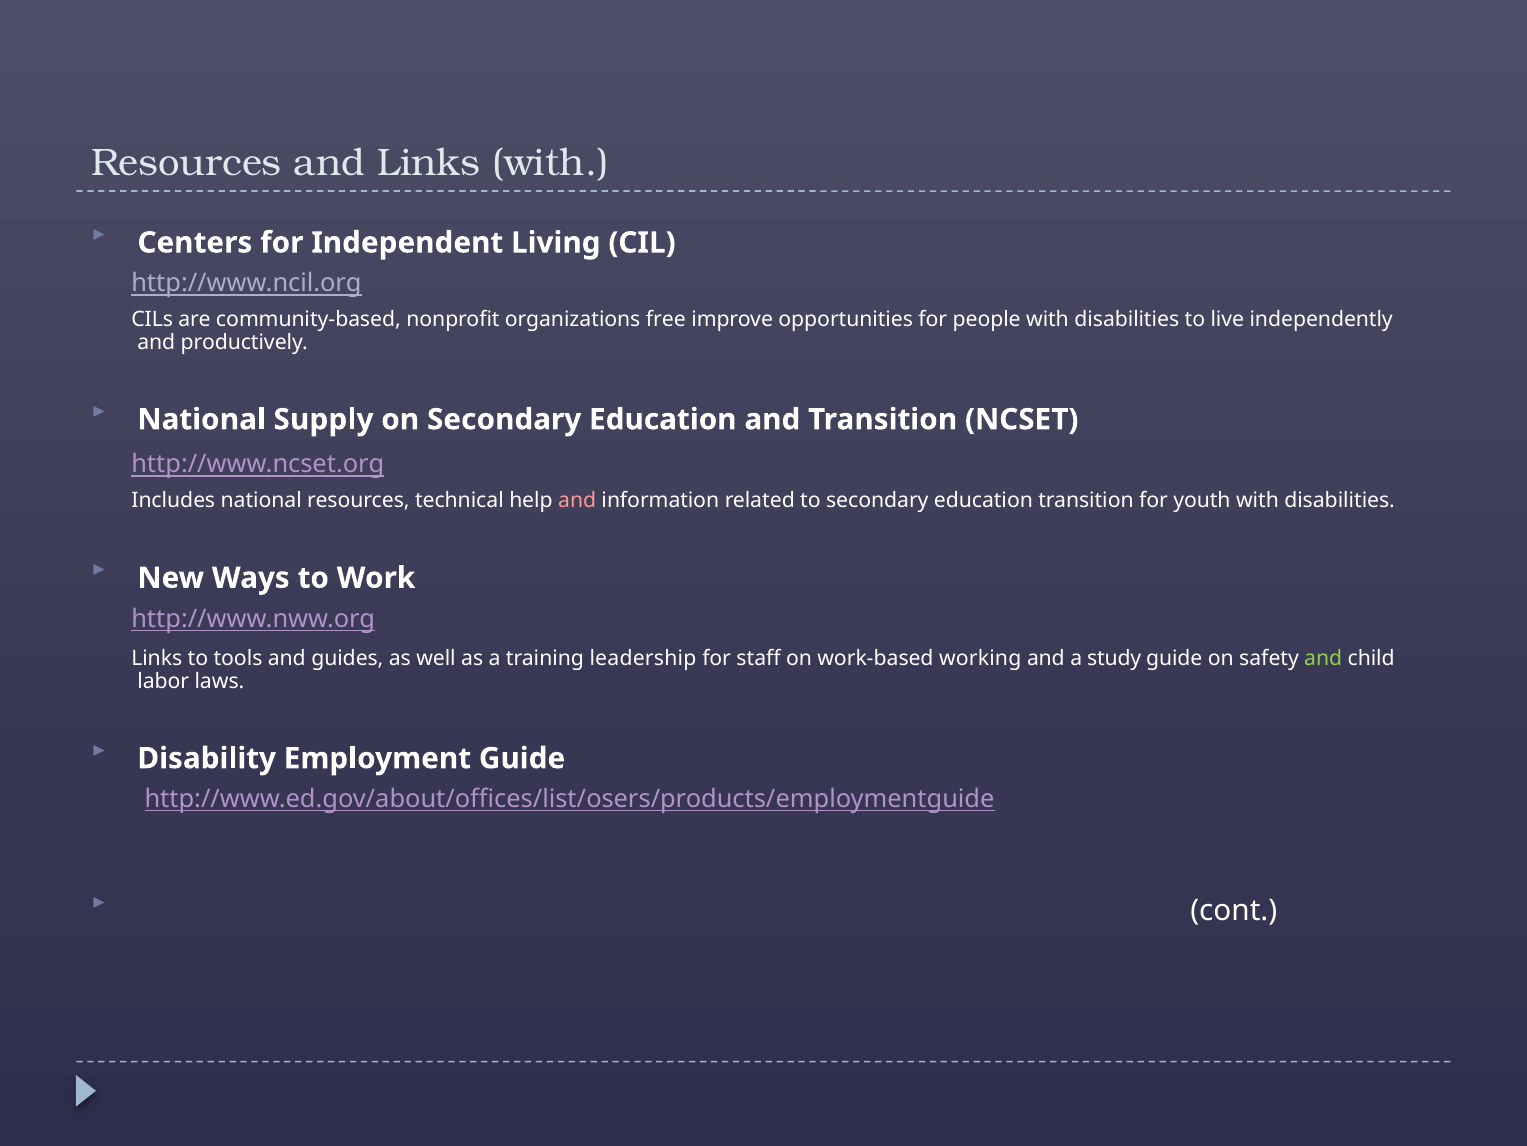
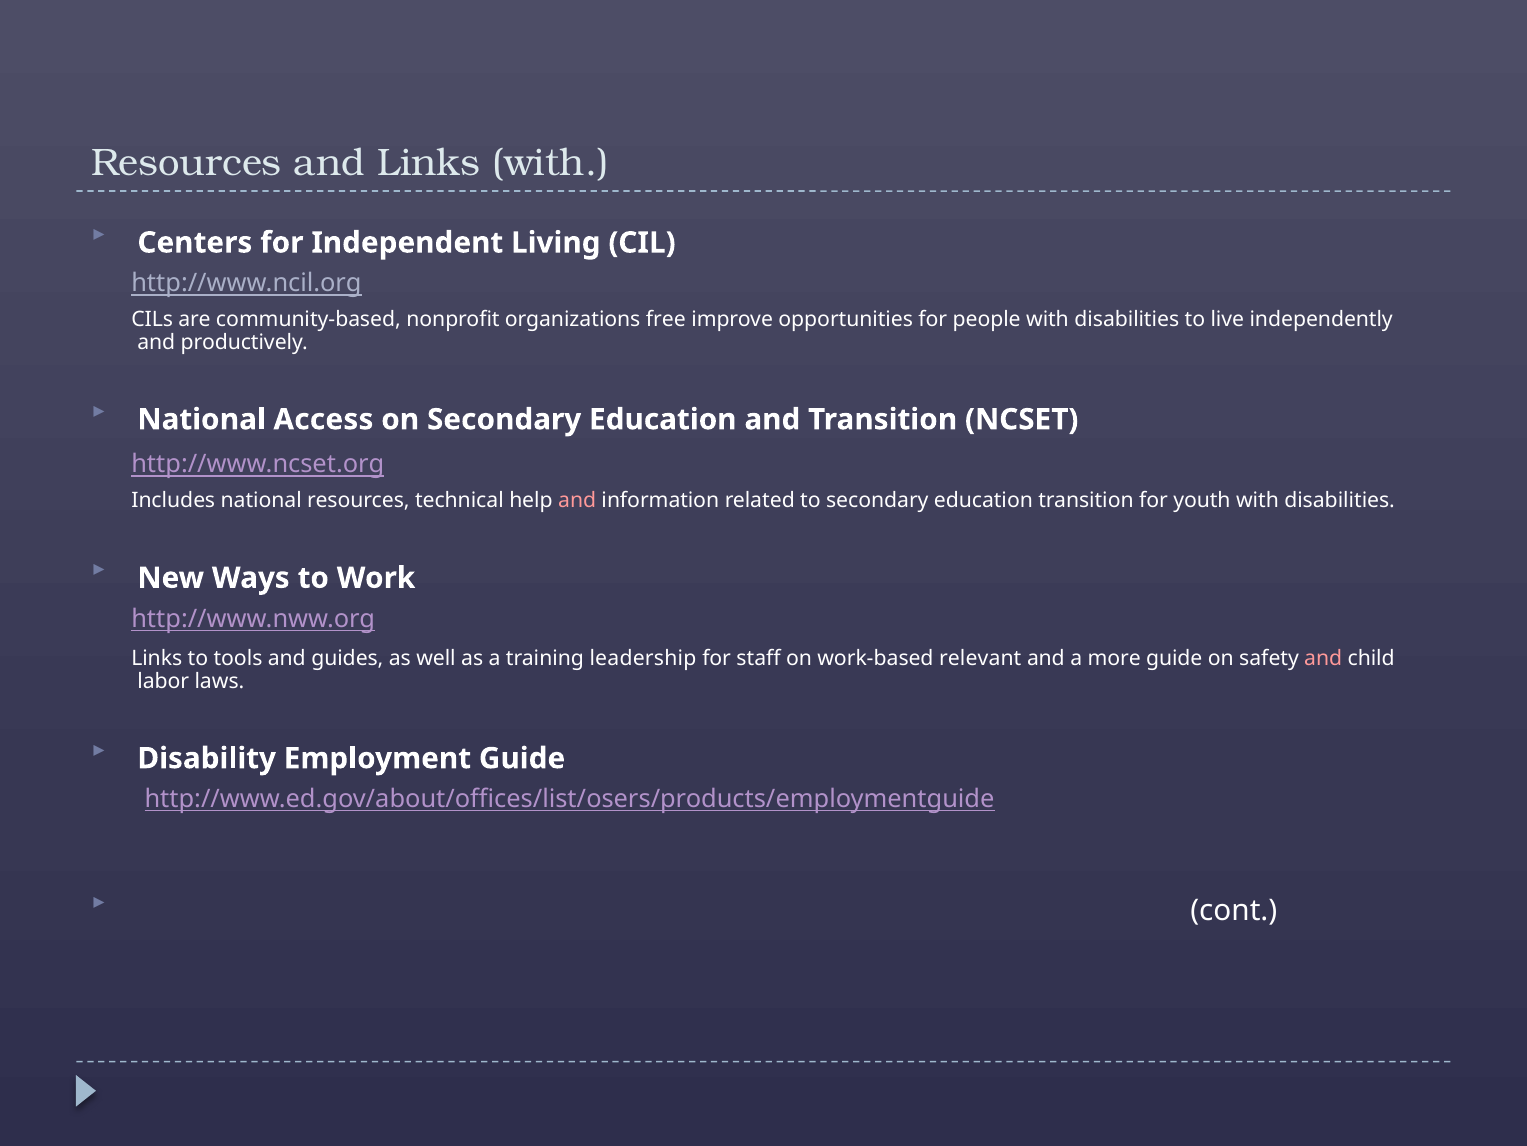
Supply: Supply -> Access (323, 419)
working: working -> relevant (980, 658)
study: study -> more (1114, 658)
and colour: light green -> pink (1323, 658)
